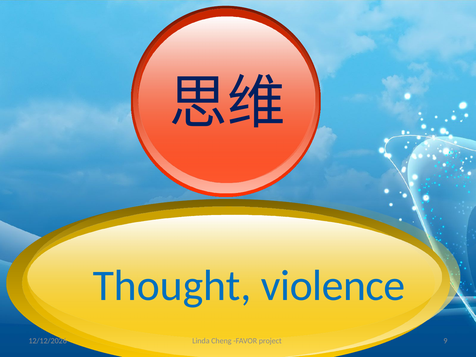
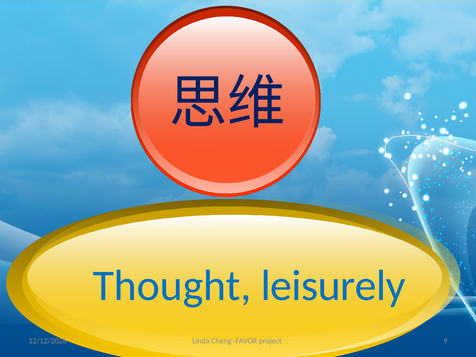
violence: violence -> leisurely (333, 286)
